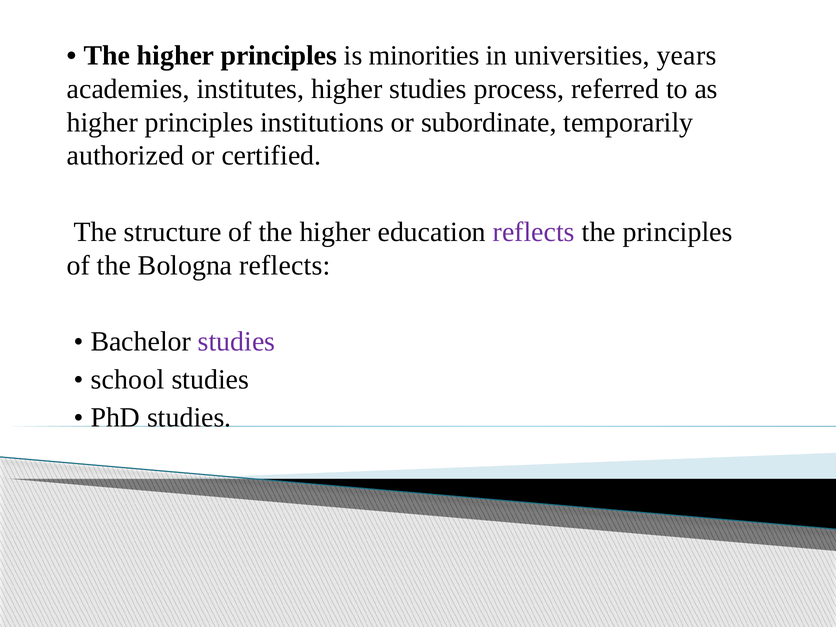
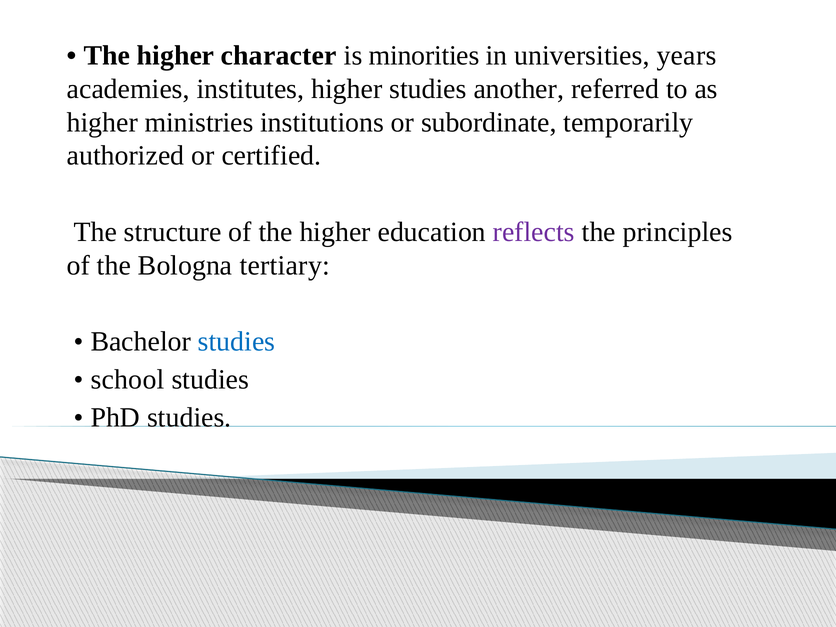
The higher principles: principles -> character (279, 55)
process: process -> another (519, 89)
principles: principles -> ministries (199, 122)
Bologna reflects: reflects -> tertiary (285, 265)
studies colour: purple -> blue (237, 342)
